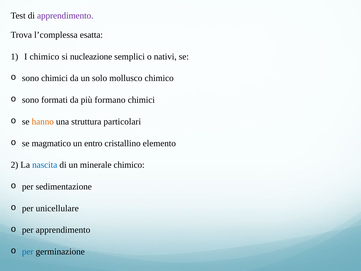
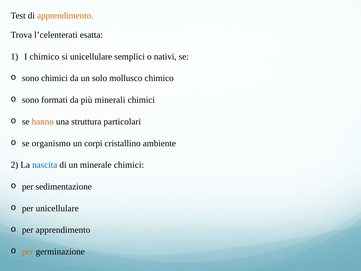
apprendimento colour: purple -> orange (65, 16)
l’complessa: l’complessa -> l’celenterati (56, 35)
si nucleazione: nucleazione -> unicellulare (91, 57)
formano: formano -> minerali (110, 100)
magmatico: magmatico -> organismo (51, 143)
entro: entro -> corpi (93, 143)
elemento: elemento -> ambiente (159, 143)
minerale chimico: chimico -> chimici (129, 165)
per colour: blue -> orange (28, 251)
